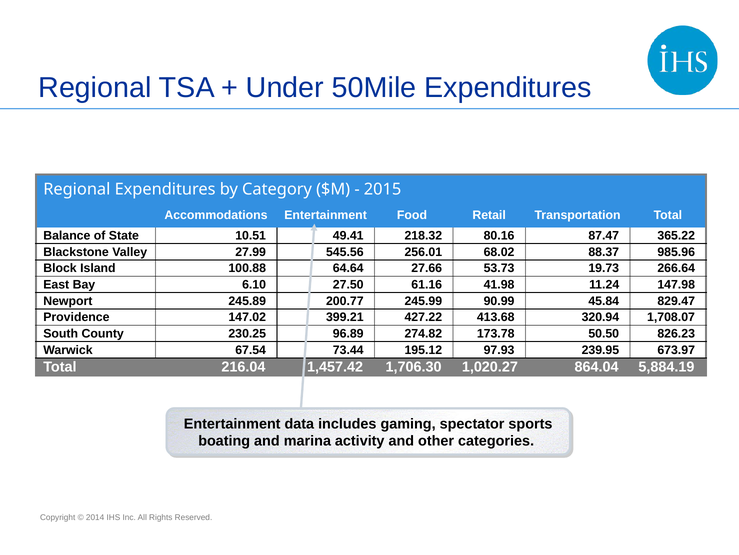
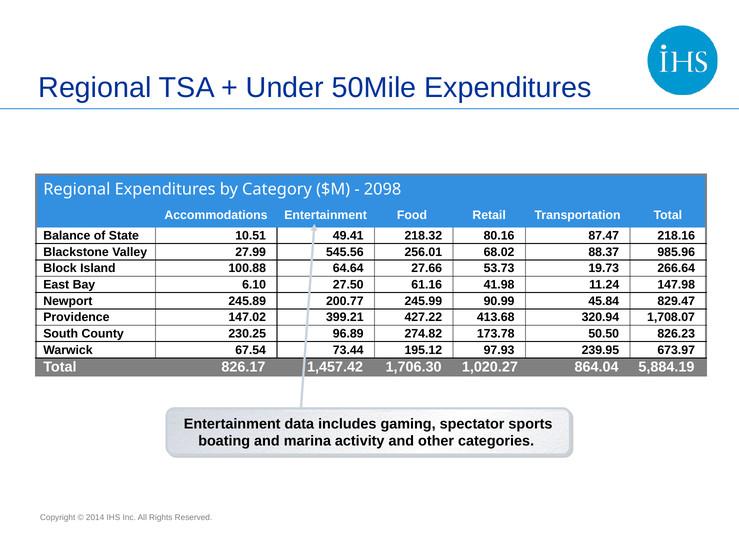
2015: 2015 -> 2098 (383, 189)
365.22: 365.22 -> 218.16 (676, 235)
216.04: 216.04 -> 826.17 (243, 366)
